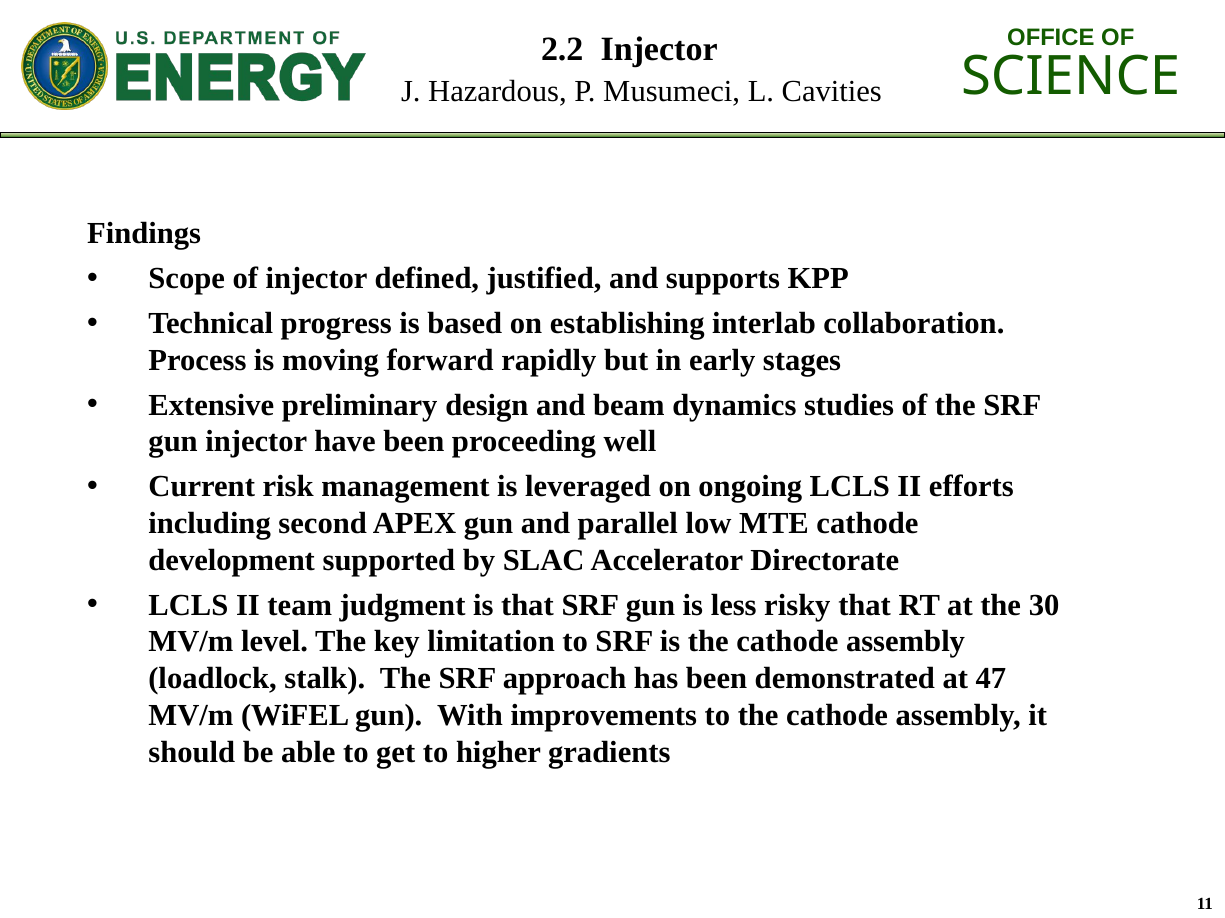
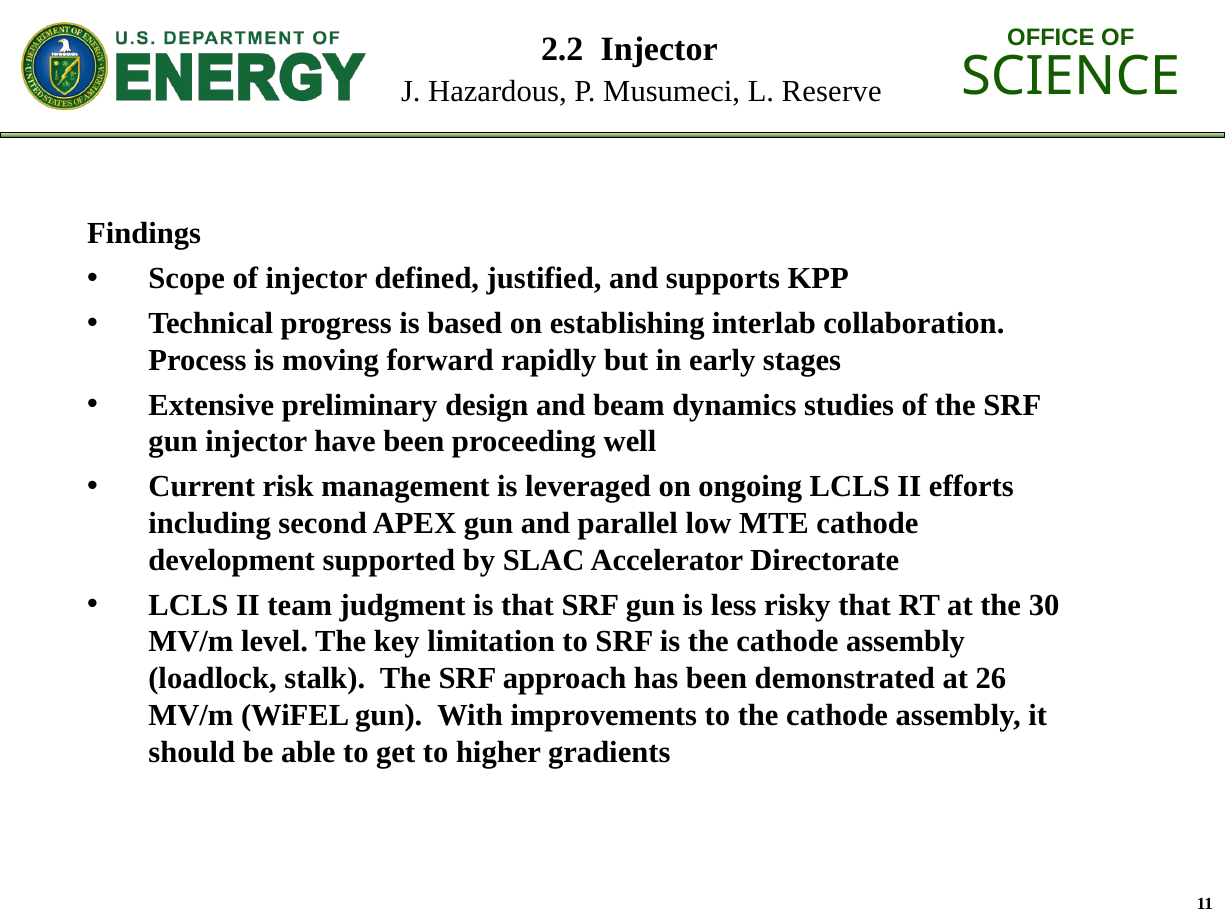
Cavities: Cavities -> Reserve (832, 91)
47: 47 -> 26 (991, 679)
